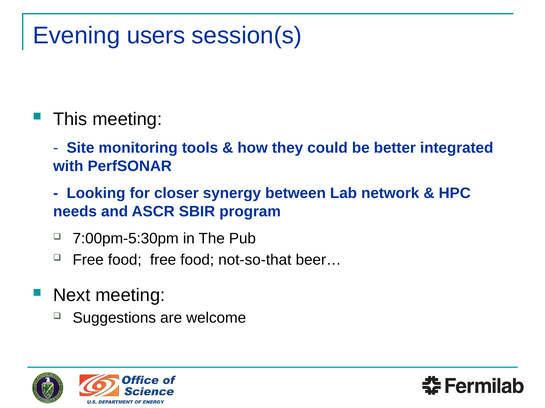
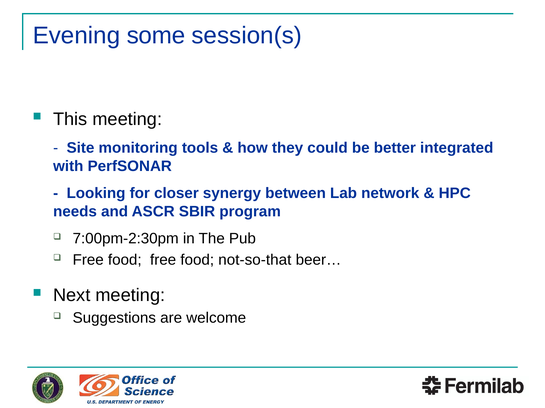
users: users -> some (156, 36)
7:00pm-5:30pm: 7:00pm-5:30pm -> 7:00pm-2:30pm (126, 239)
